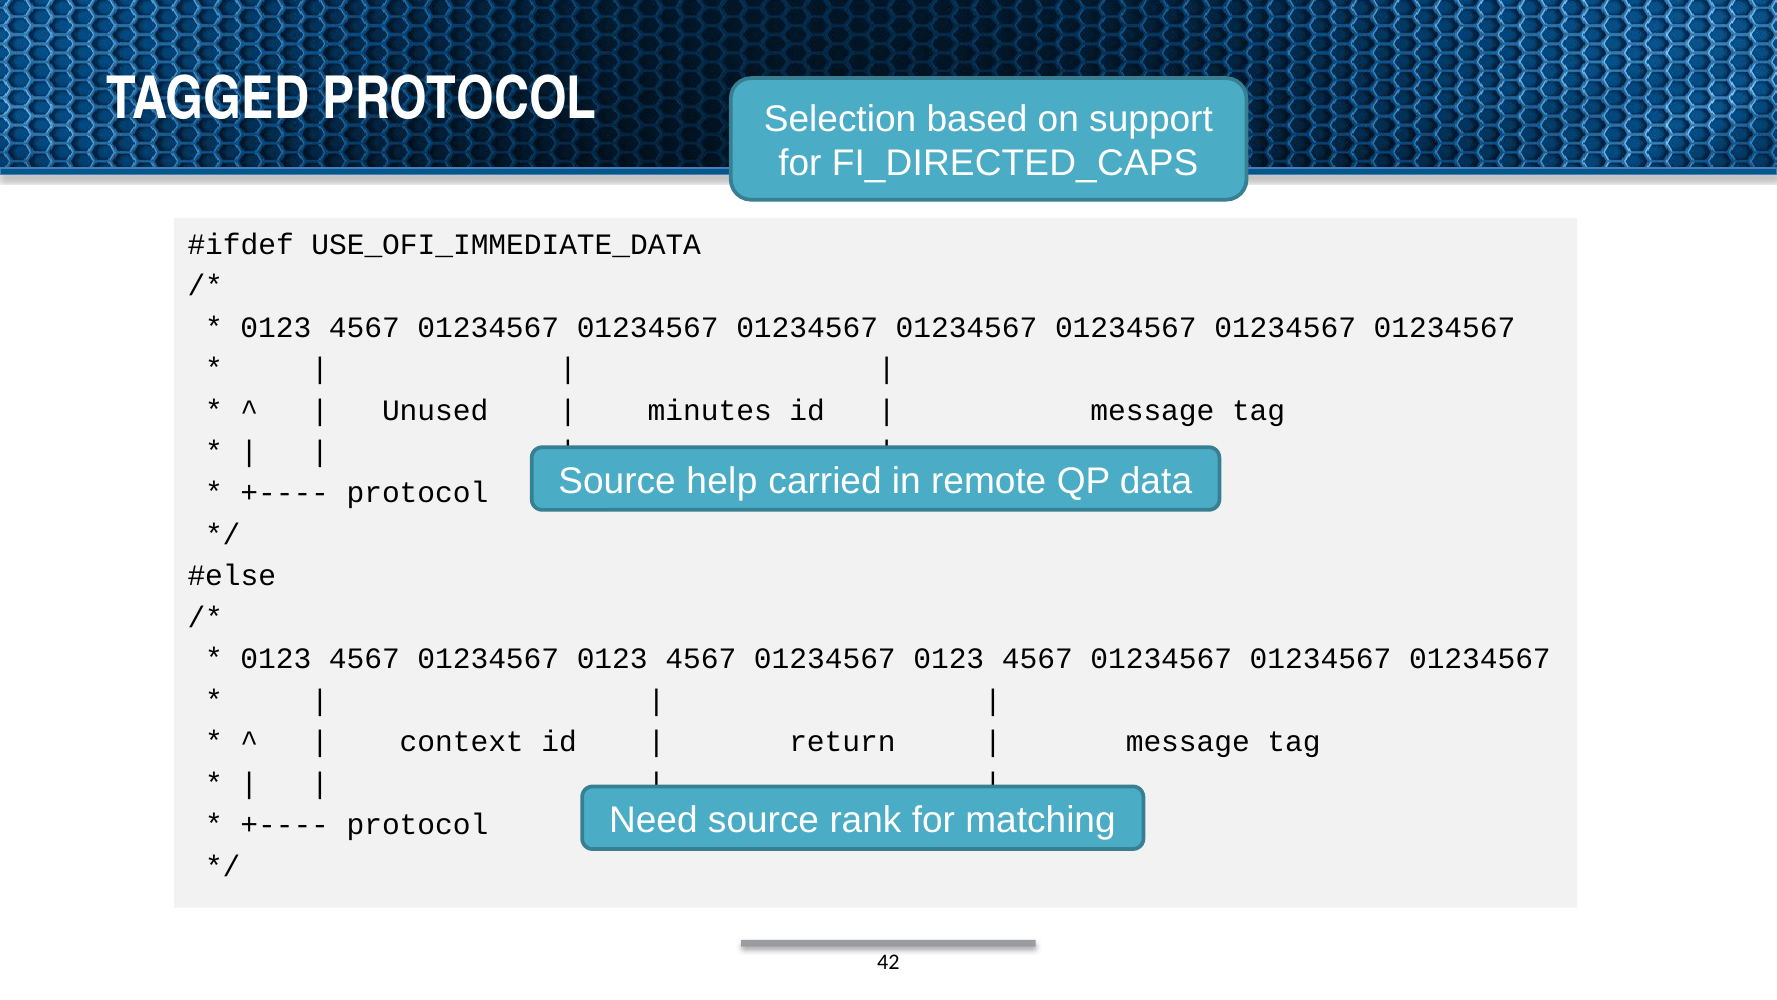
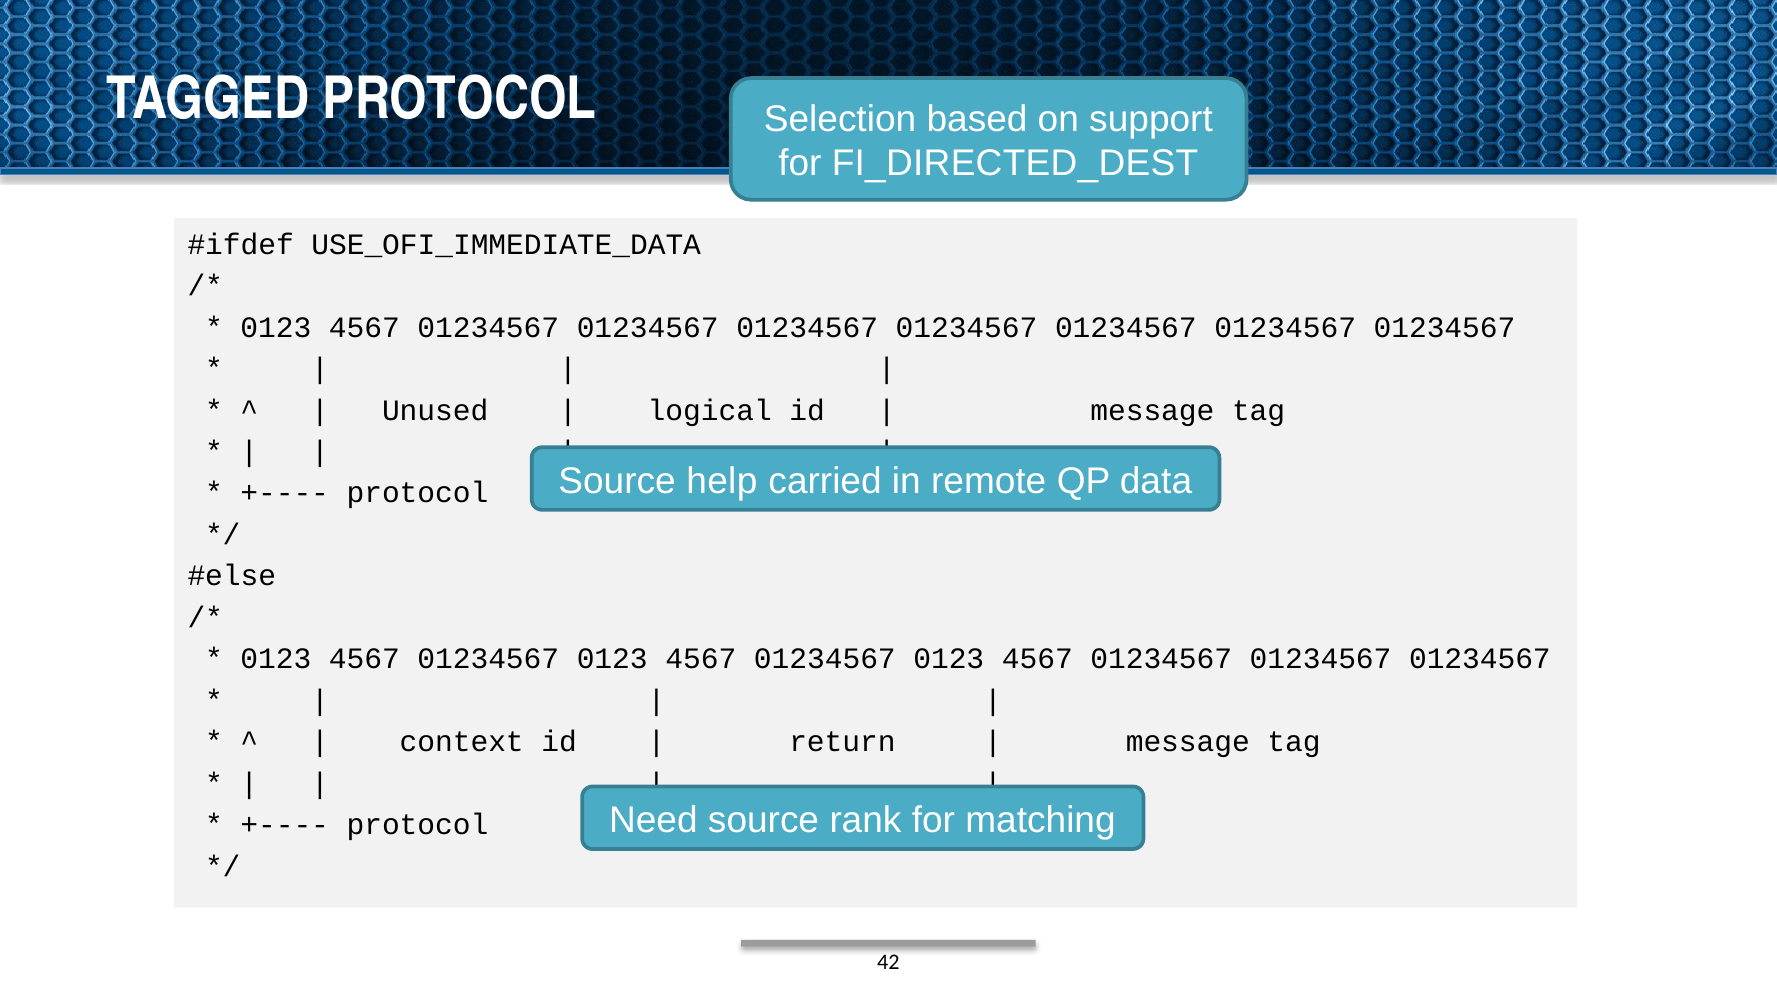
FI_DIRECTED_CAPS: FI_DIRECTED_CAPS -> FI_DIRECTED_DEST (1015, 164)
minutes: minutes -> logical (710, 410)
